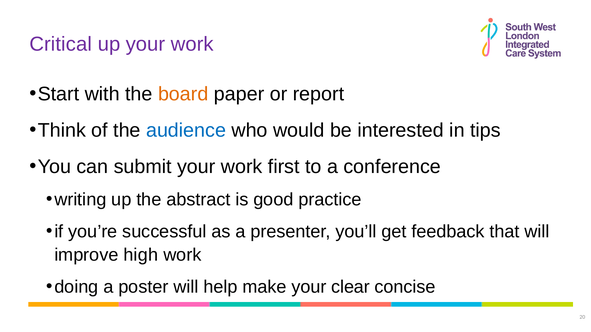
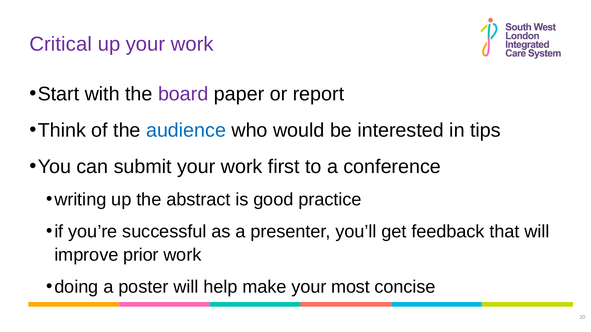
board colour: orange -> purple (183, 94)
high: high -> prior (141, 255)
clear: clear -> most (351, 287)
